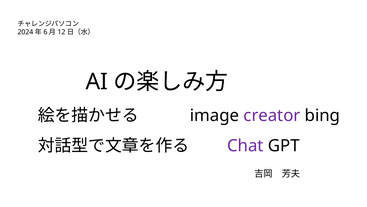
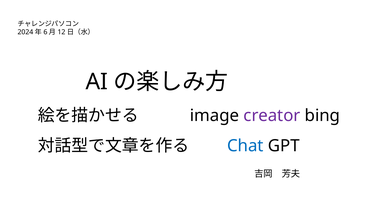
Chat colour: purple -> blue (245, 145)
